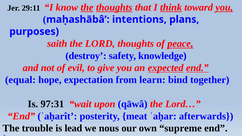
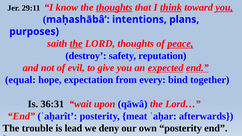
the underline: present -> none (87, 7)
the underline: none -> present (76, 44)
knowledge: knowledge -> reputation (162, 56)
learn: learn -> every (153, 80)
97:31: 97:31 -> 36:31 (52, 104)
nous: nous -> deny (109, 128)
own supreme: supreme -> posterity (181, 128)
